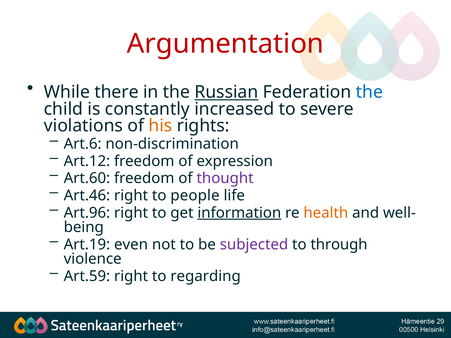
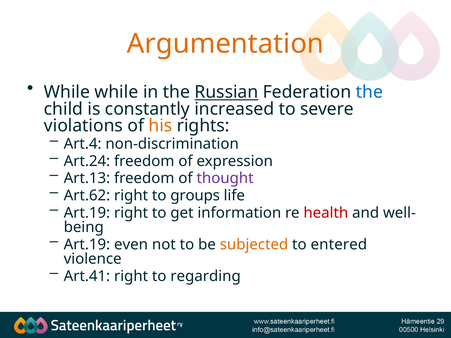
Argumentation colour: red -> orange (225, 44)
While there: there -> while (116, 92)
Art.6: Art.6 -> Art.4 (83, 144)
Art.12: Art.12 -> Art.24 (87, 161)
Art.60: Art.60 -> Art.13 (87, 178)
Art.46: Art.46 -> Art.62 (87, 196)
people: people -> groups (195, 196)
Art.96: Art.96 -> Art.19 (87, 213)
information underline: present -> none (239, 213)
health colour: orange -> red (326, 213)
subjected colour: purple -> orange (254, 245)
through: through -> entered (339, 245)
Art.59: Art.59 -> Art.41 (87, 276)
